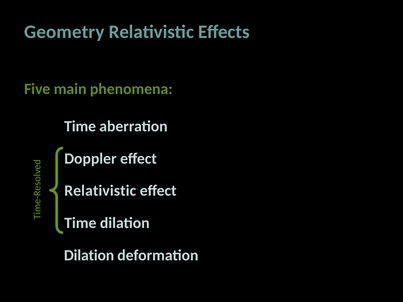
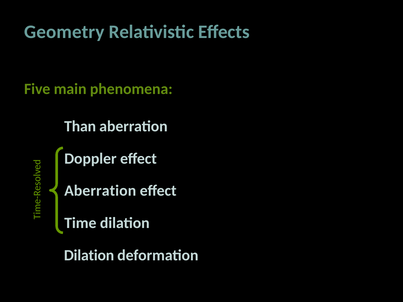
Time: Time -> Than (80, 126)
Relativistic: Relativistic -> Aberration (100, 191)
